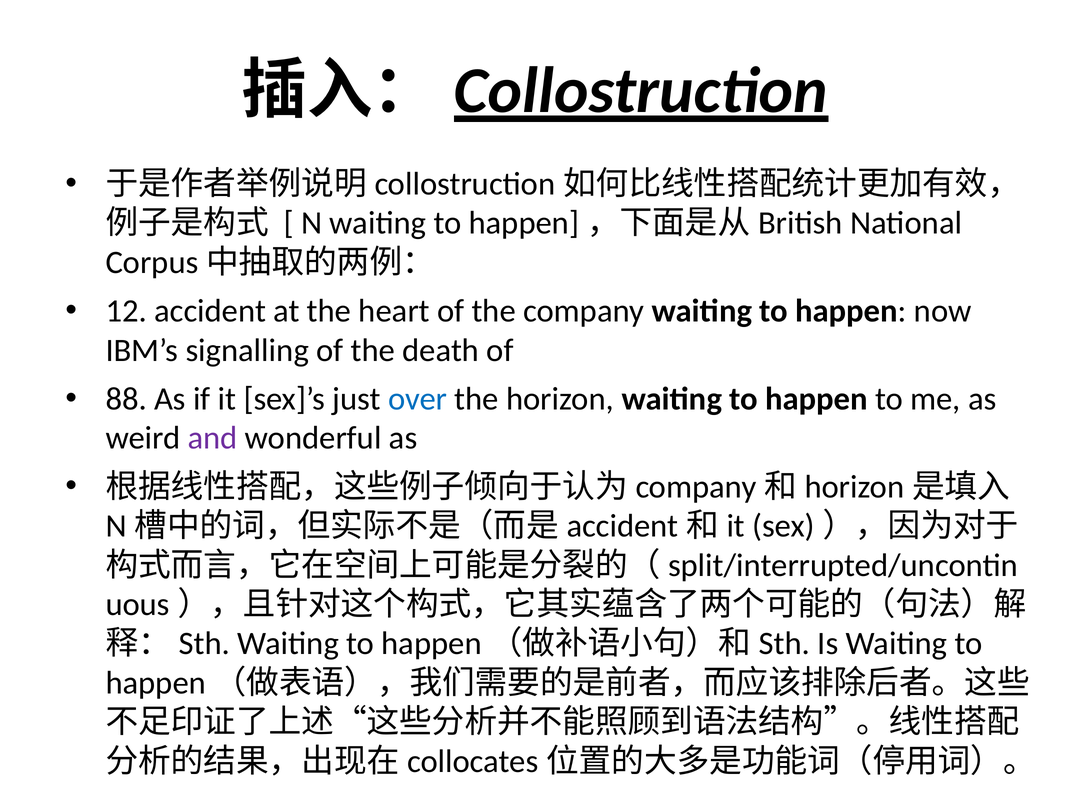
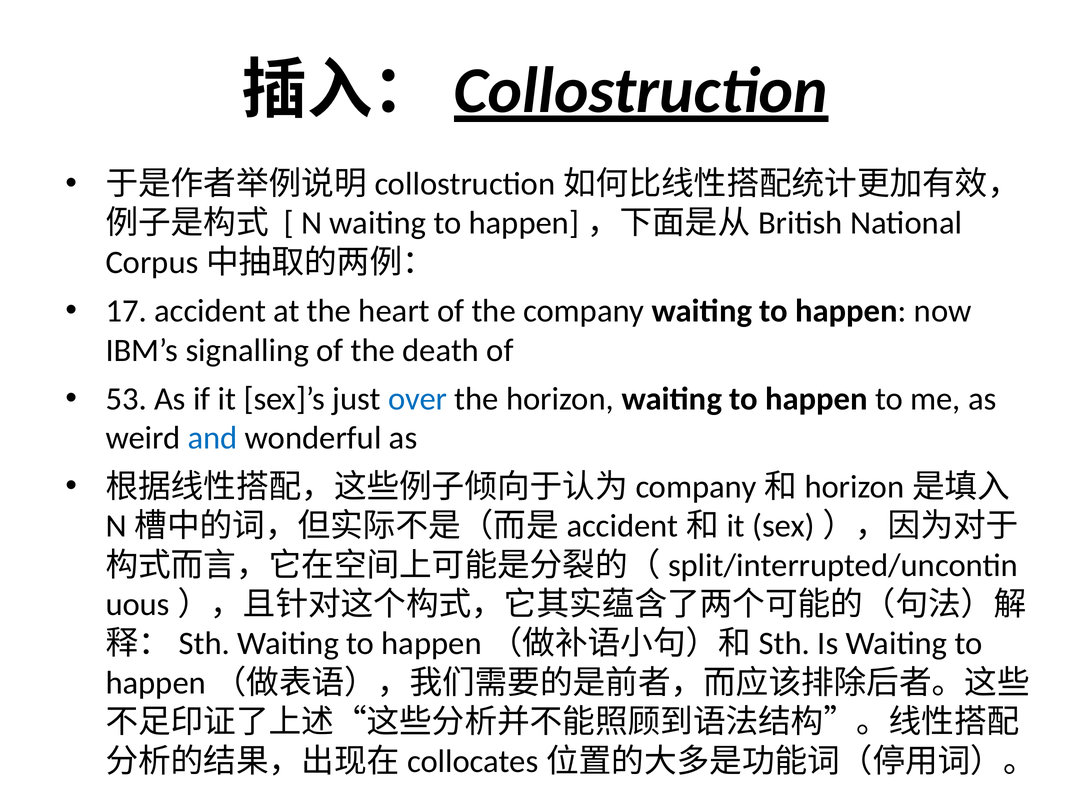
12: 12 -> 17 (126, 311)
88: 88 -> 53 (126, 399)
and colour: purple -> blue (213, 438)
